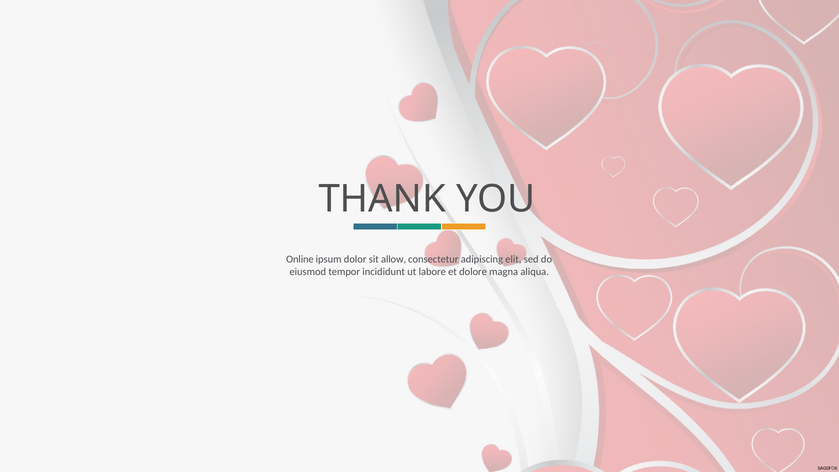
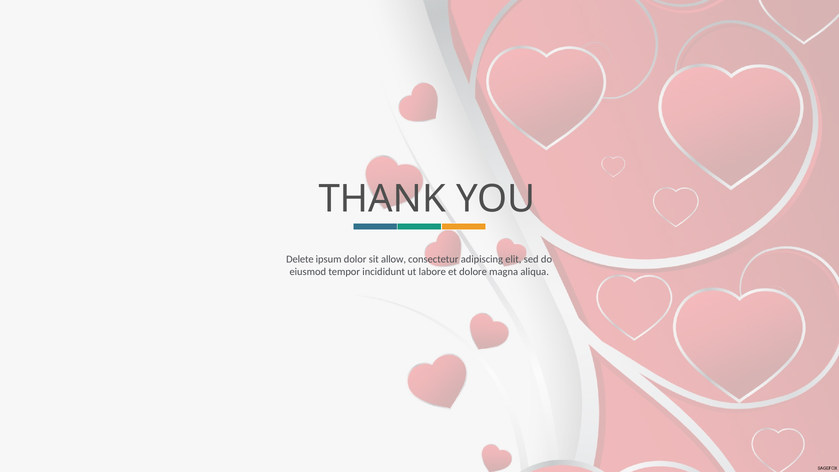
Online: Online -> Delete (300, 259)
